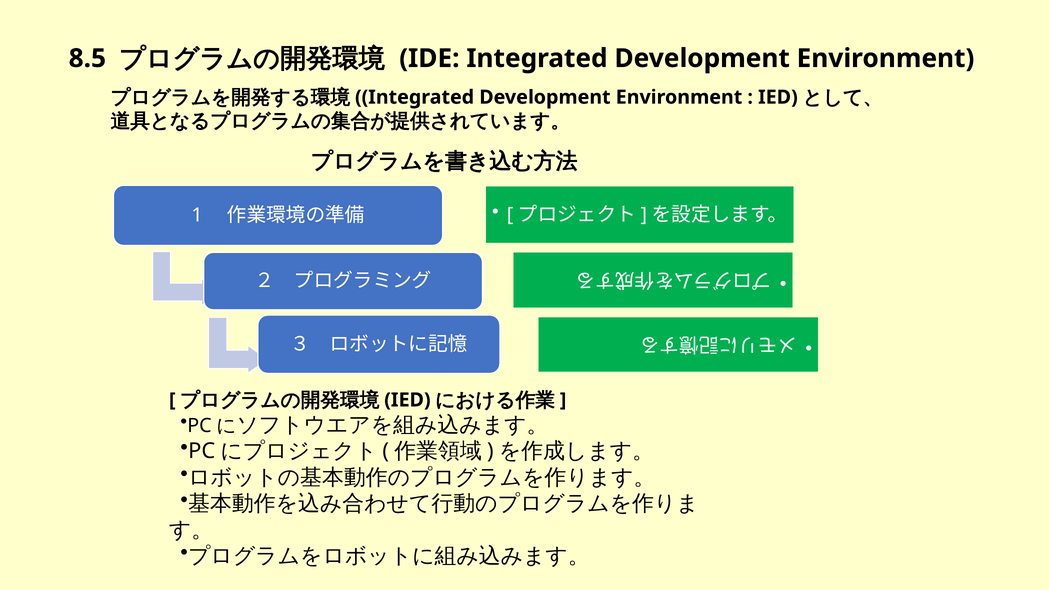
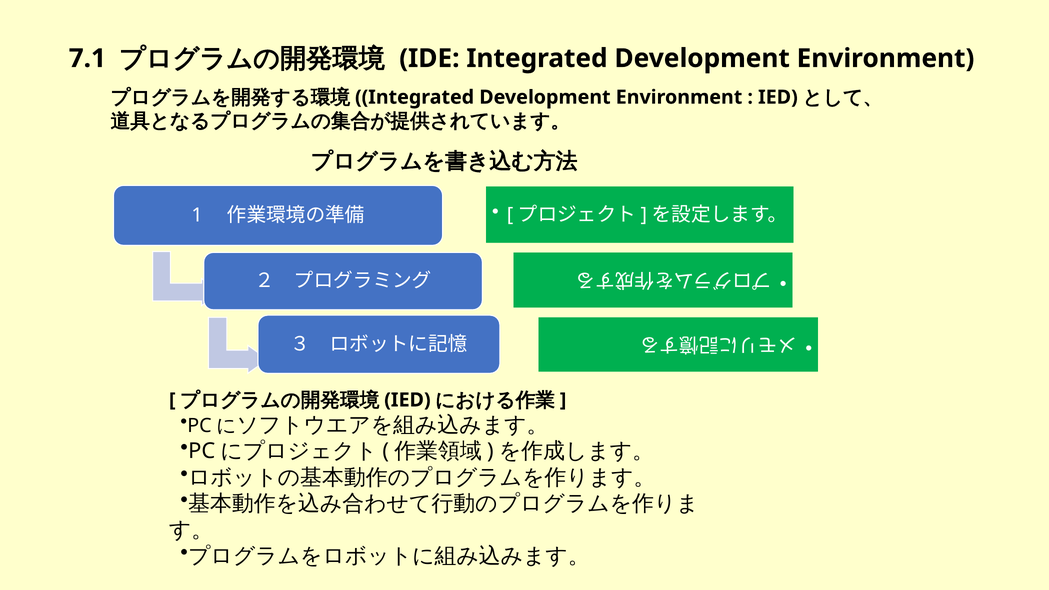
8.5: 8.5 -> 7.1 (87, 58)
